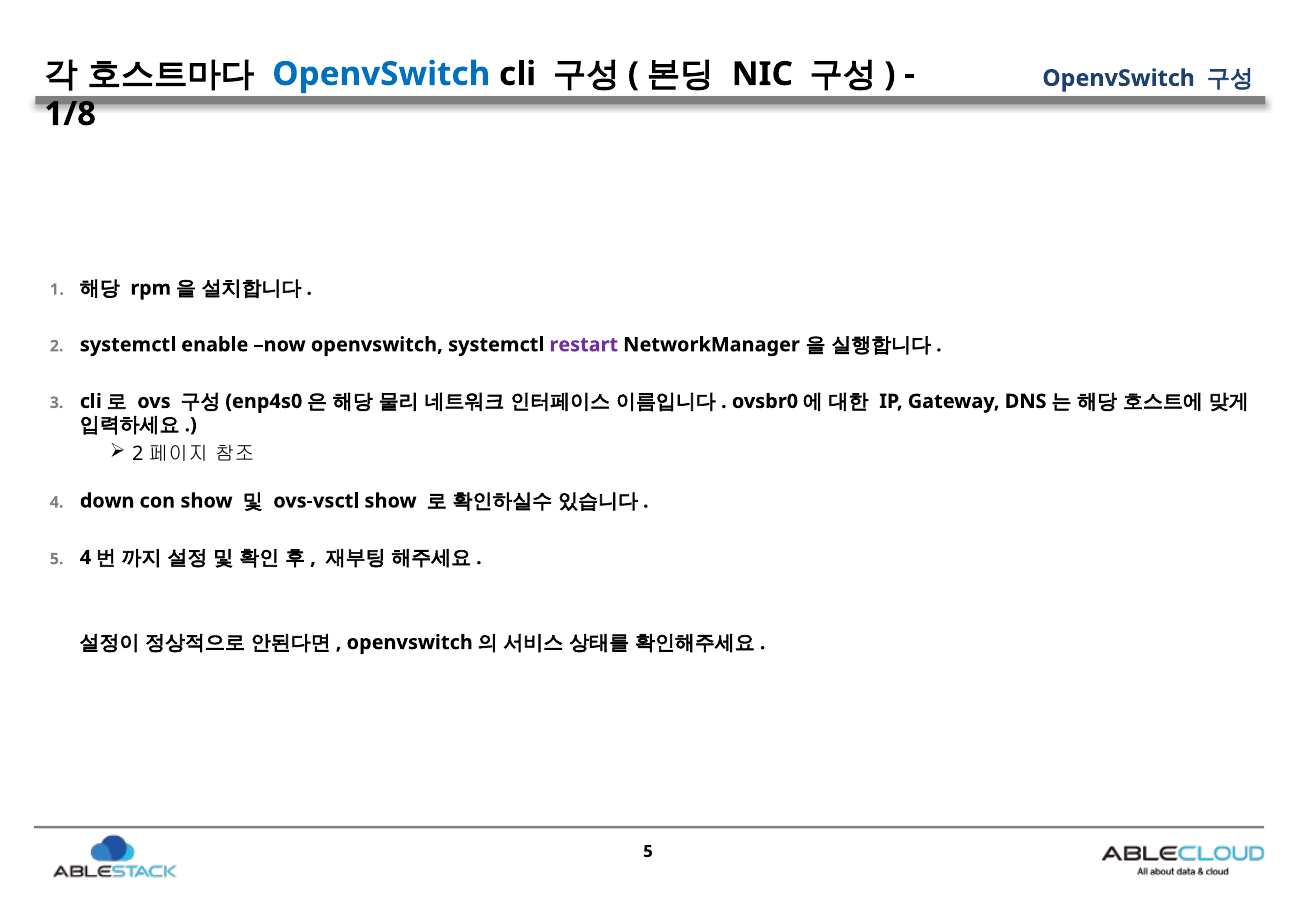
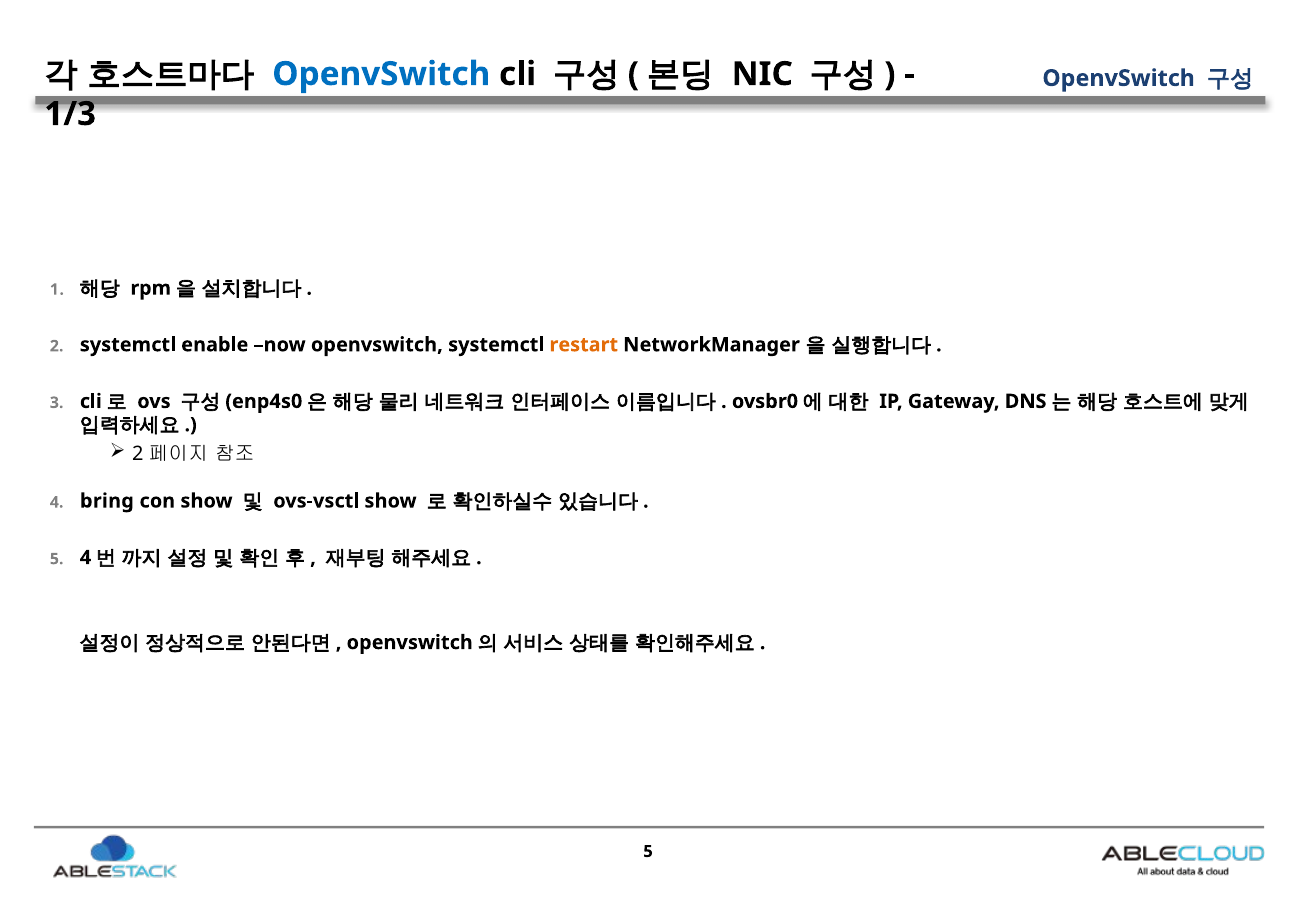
1/8: 1/8 -> 1/3 (70, 114)
restart colour: purple -> orange (584, 345)
down: down -> bring (107, 501)
